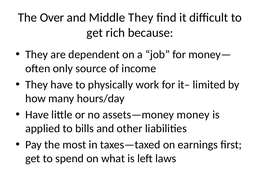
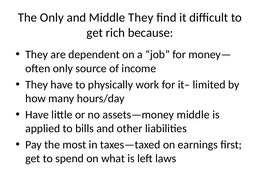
The Over: Over -> Only (52, 18)
assets—money money: money -> middle (193, 115)
